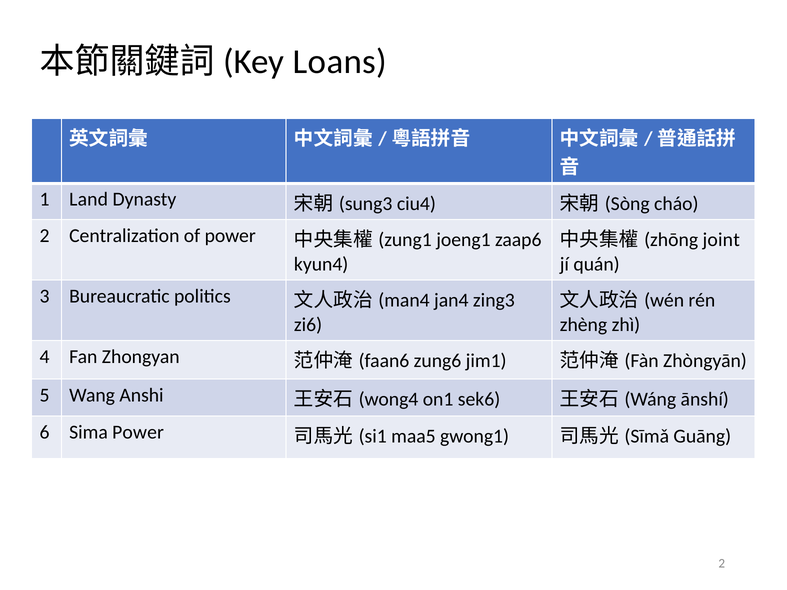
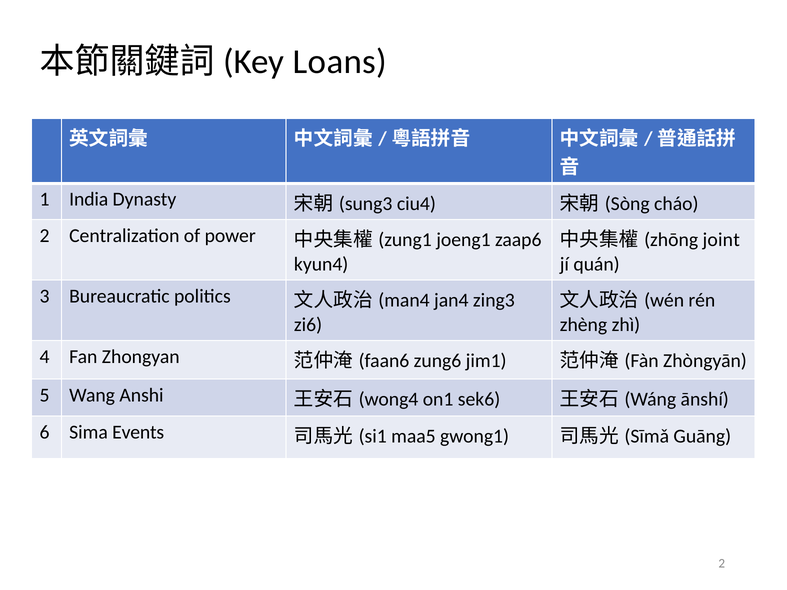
Land: Land -> India (89, 200)
Sima Power: Power -> Events (138, 432)
